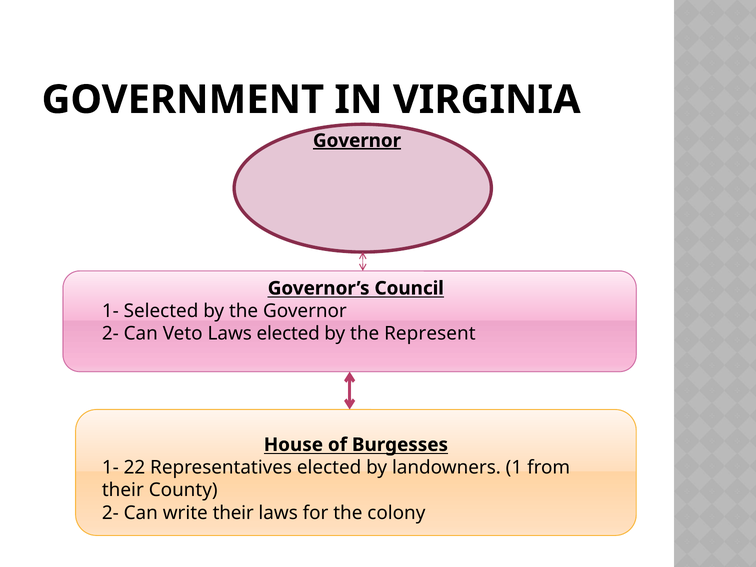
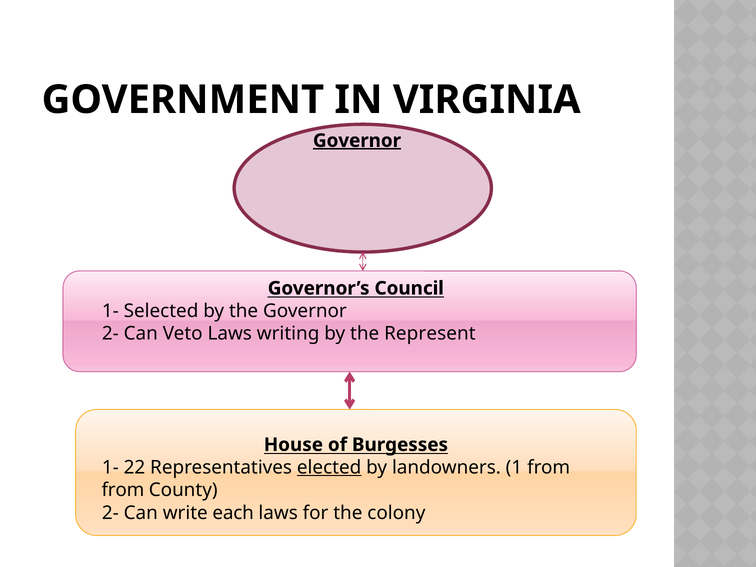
Laws elected: elected -> writing (288, 334)
elected underline: none -> present (329, 467)
their: their -> from (123, 490)
write their: their -> each (233, 513)
